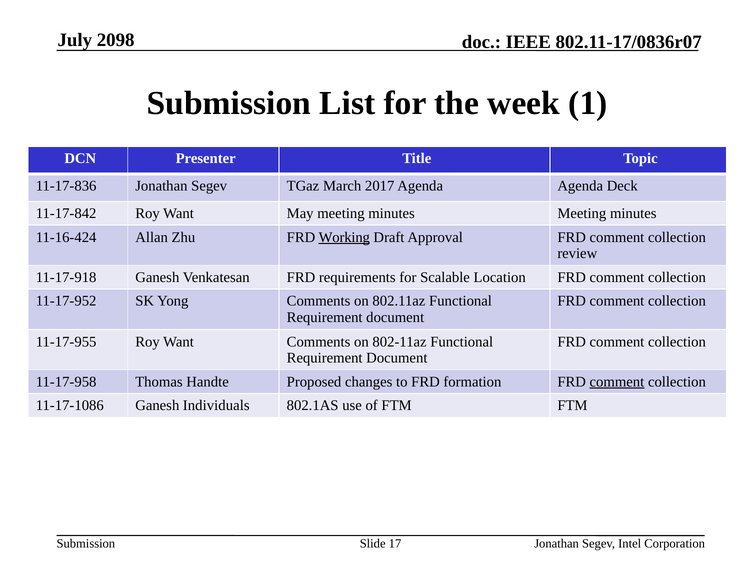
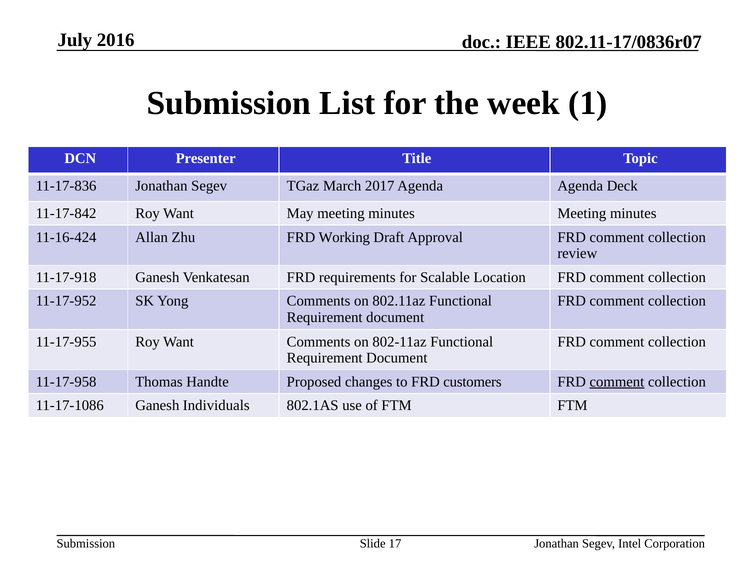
2098: 2098 -> 2016 (116, 40)
Working underline: present -> none (344, 237)
formation: formation -> customers (472, 381)
